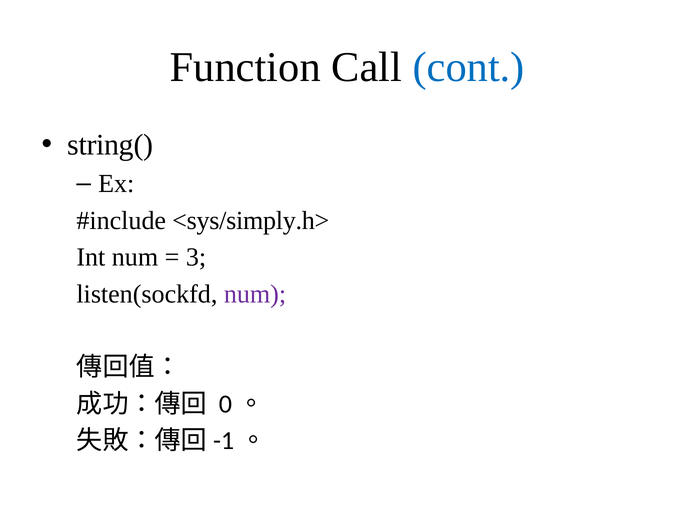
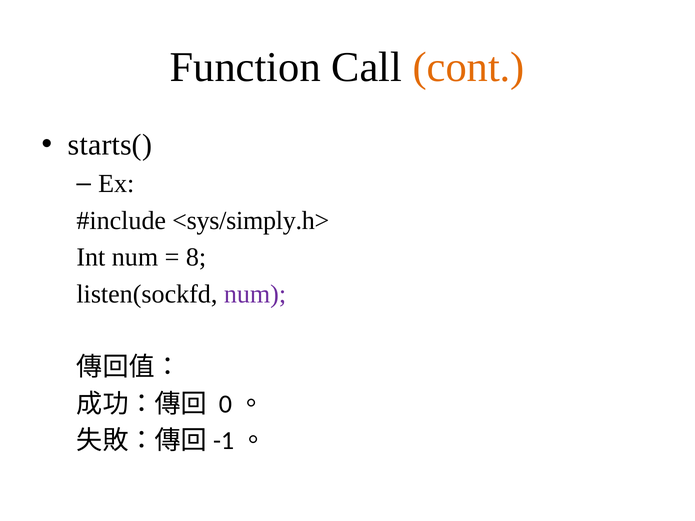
cont colour: blue -> orange (469, 67)
string(: string( -> starts( (110, 145)
3: 3 -> 8 (196, 257)
